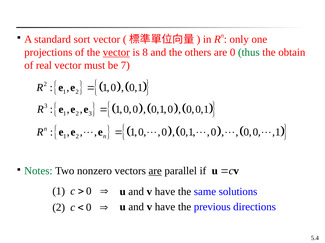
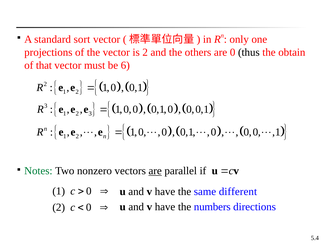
vector underline: present -> none (116, 52)
is 8: 8 -> 2 (145, 52)
thus colour: green -> black (249, 52)
real: real -> that (44, 65)
7: 7 -> 6 (125, 65)
solutions: solutions -> different (238, 192)
previous: previous -> numbers (212, 208)
